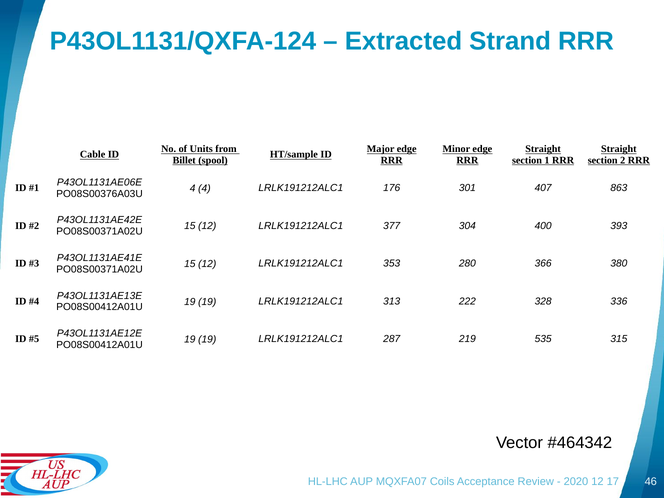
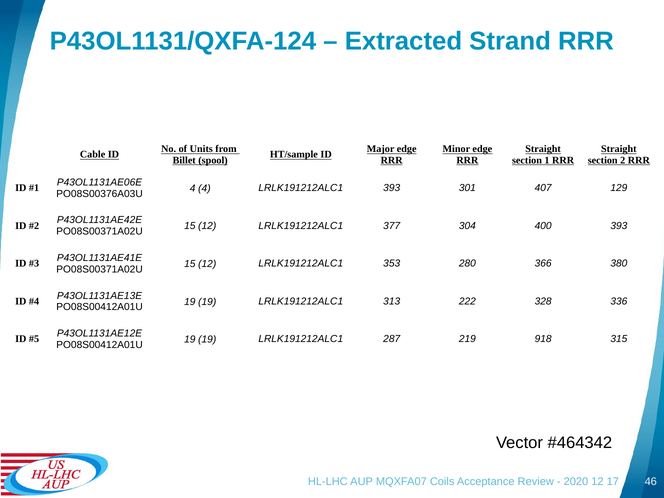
LRLK191212ALC1 176: 176 -> 393 (392, 188)
863: 863 -> 129 (619, 188)
535: 535 -> 918 (543, 339)
